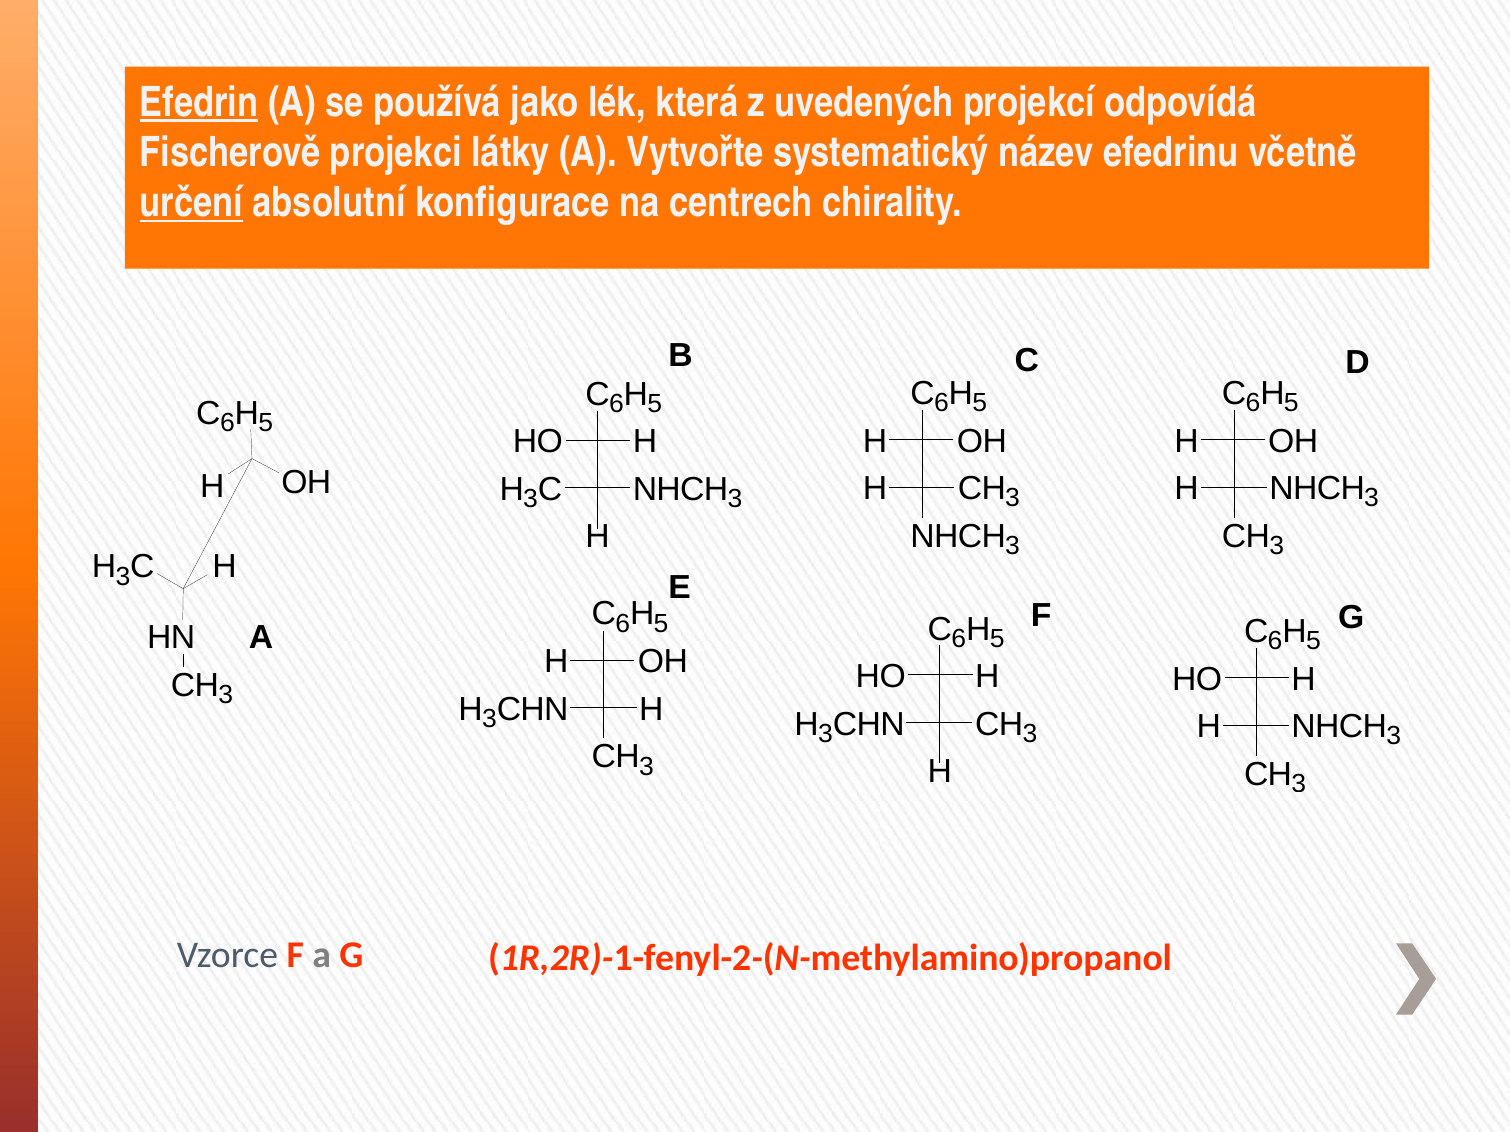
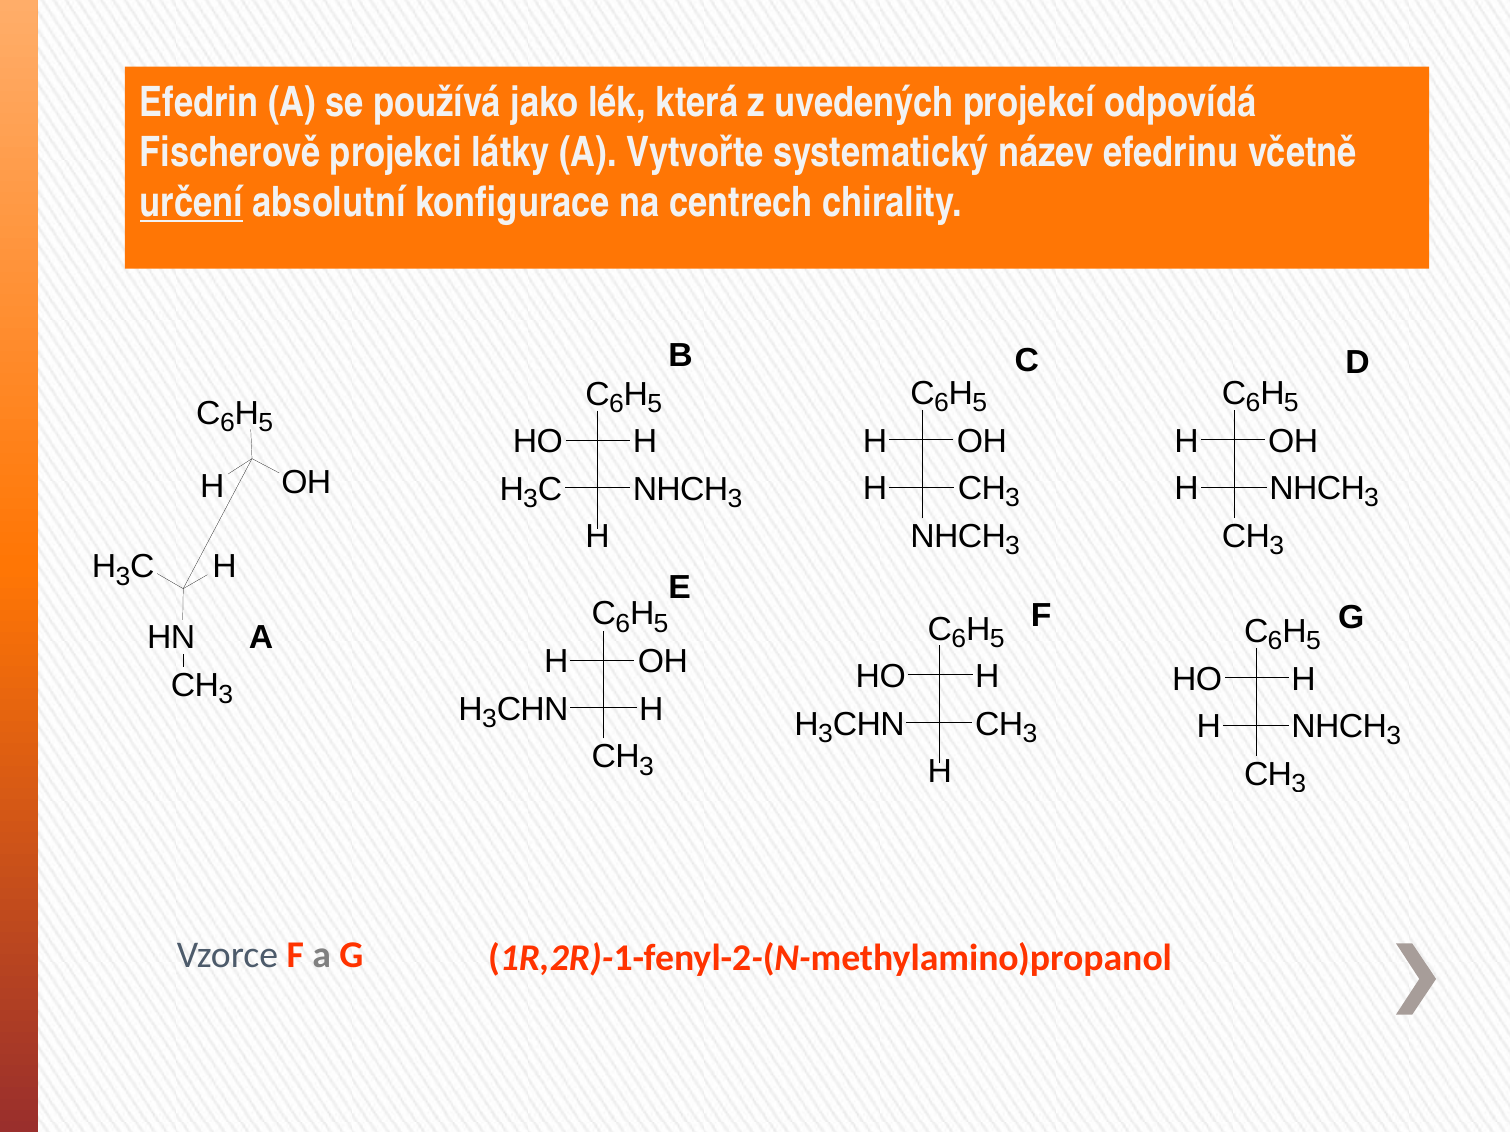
Efedrin underline: present -> none (199, 102)
